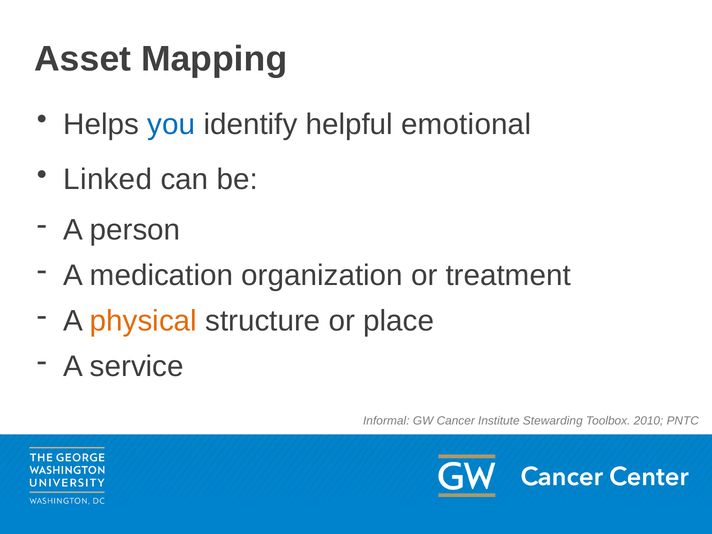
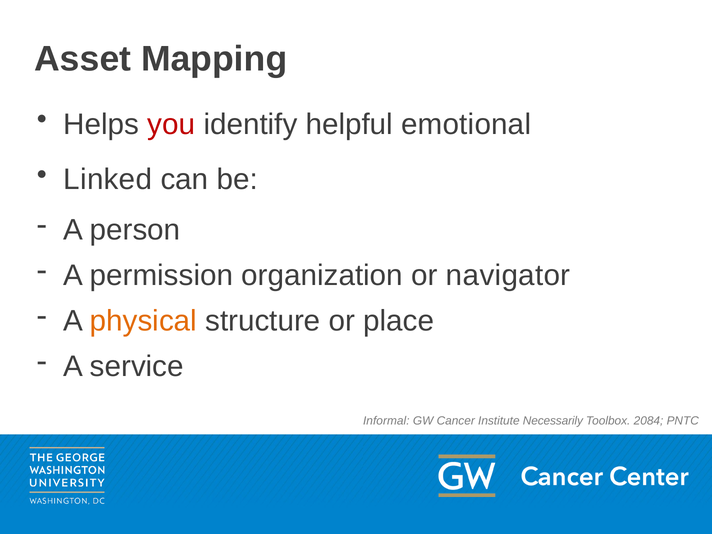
you colour: blue -> red (171, 124)
medication: medication -> permission (161, 276)
treatment: treatment -> navigator (508, 276)
Stewarding: Stewarding -> Necessarily (553, 421)
2010: 2010 -> 2084 (649, 421)
